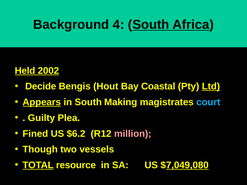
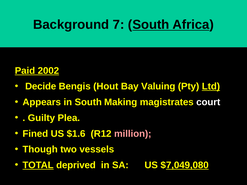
4: 4 -> 7 (119, 25)
Held: Held -> Paid (25, 71)
Coastal: Coastal -> Valuing (158, 87)
Appears underline: present -> none (42, 102)
court colour: light blue -> white (208, 102)
$6.2: $6.2 -> $1.6 (76, 134)
resource: resource -> deprived (76, 165)
